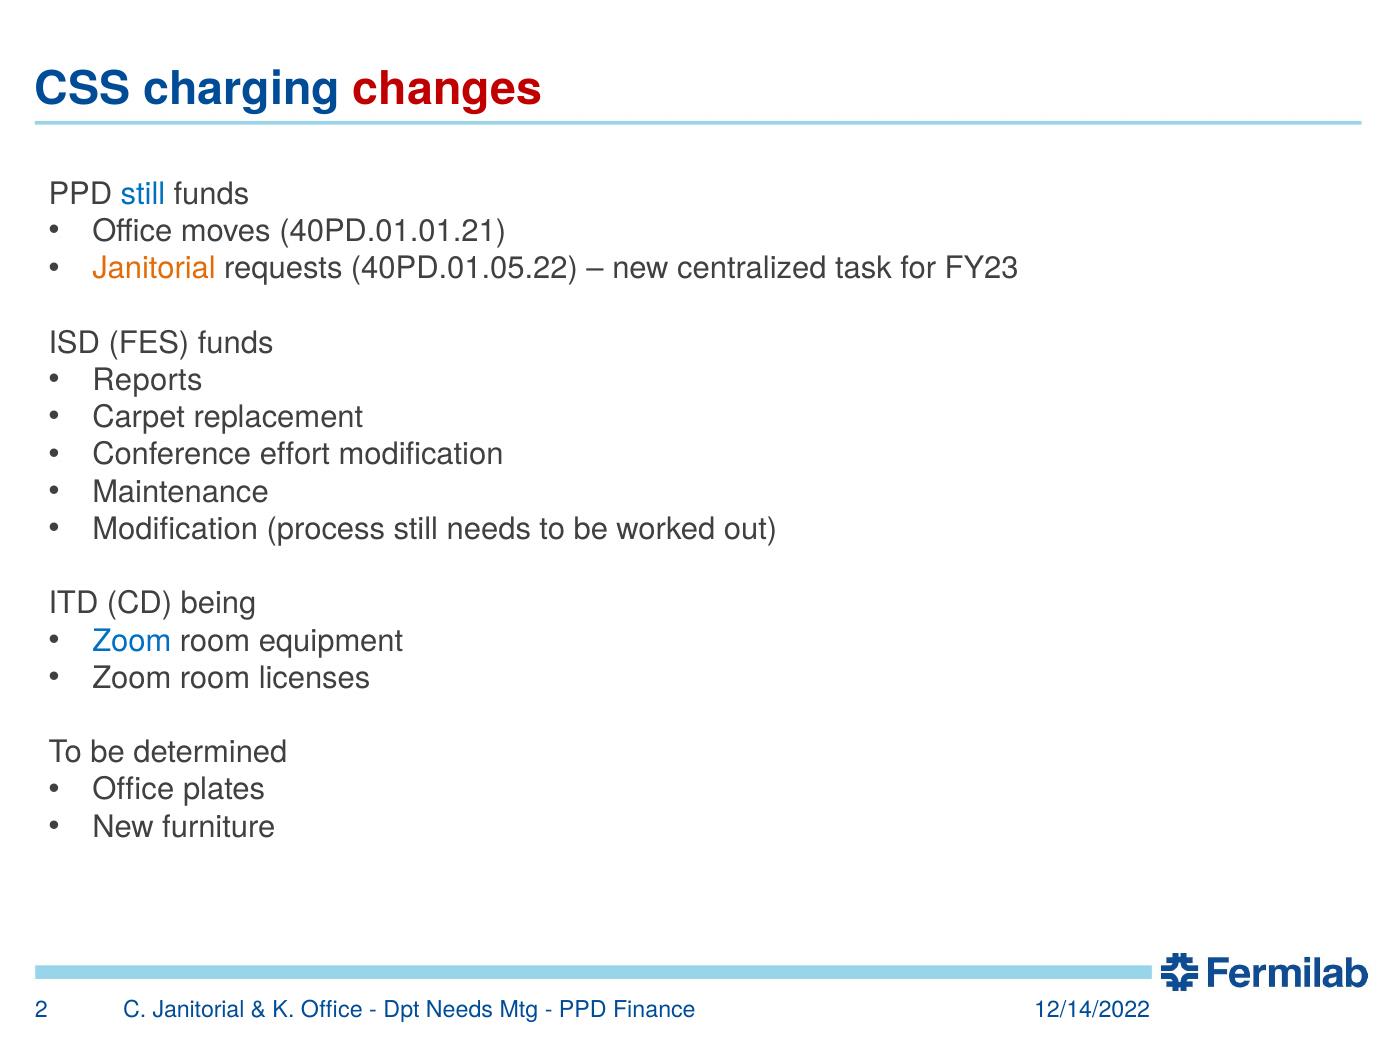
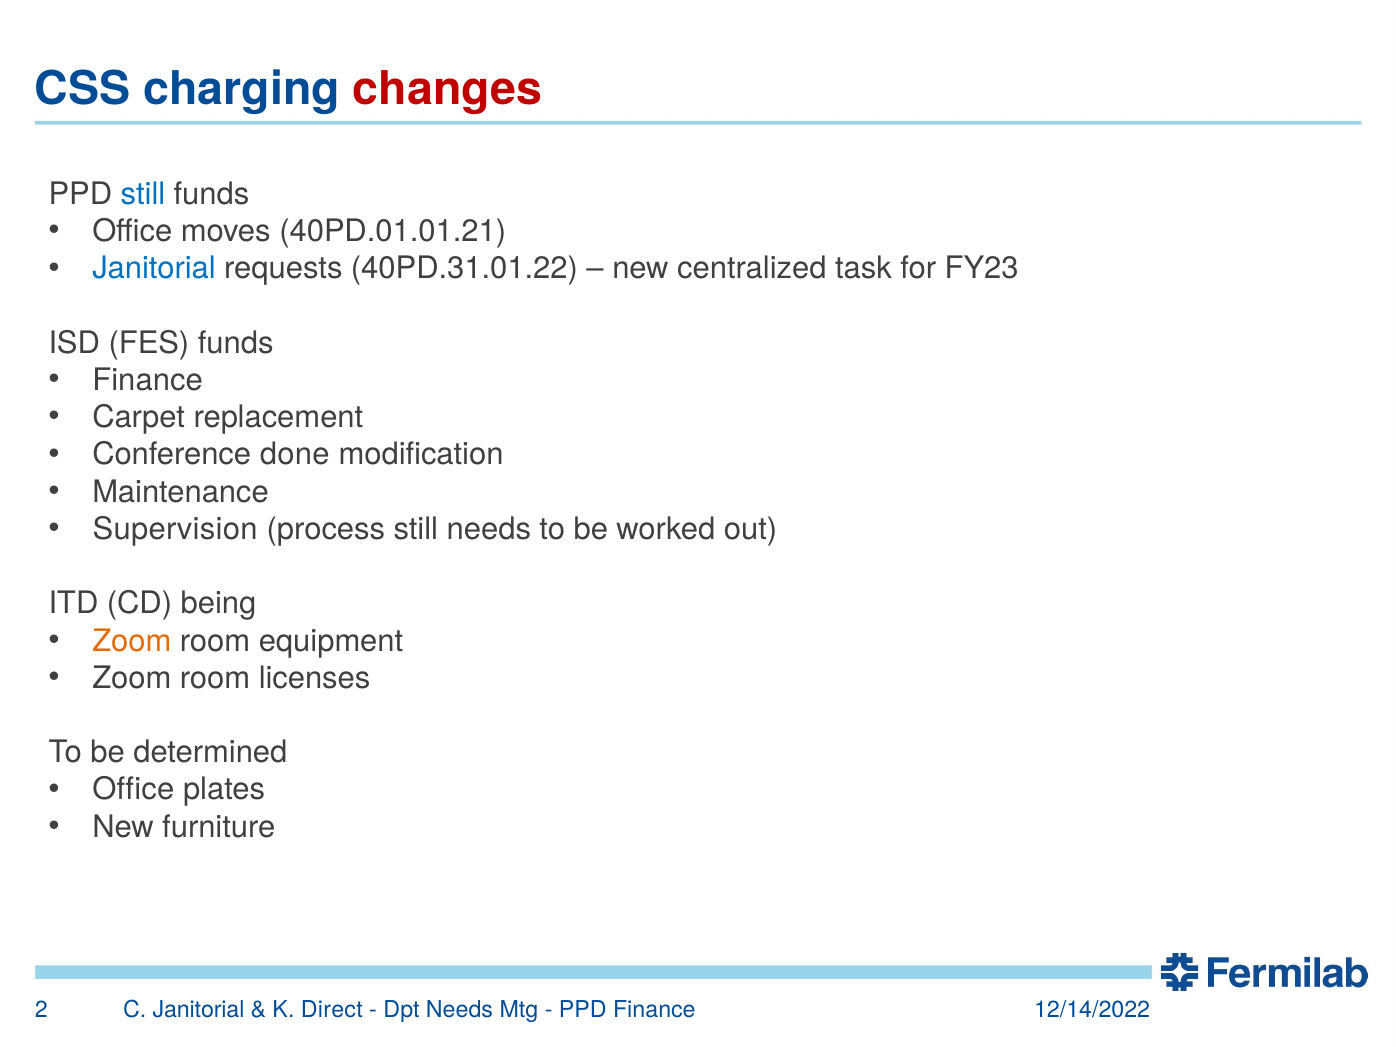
Janitorial colour: orange -> blue (154, 269)
40PD.01.05.22: 40PD.01.05.22 -> 40PD.31.01.22 (464, 269)
Reports: Reports -> Finance (148, 380)
effort: effort -> done (295, 455)
Modification: Modification -> Supervision (175, 529)
Zoom colour: blue -> orange (132, 641)
K Office: Office -> Direct (332, 1010)
